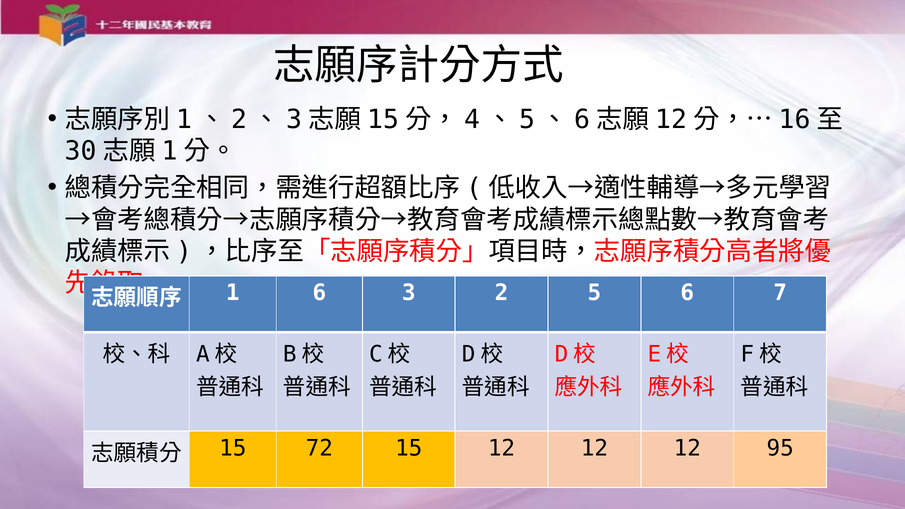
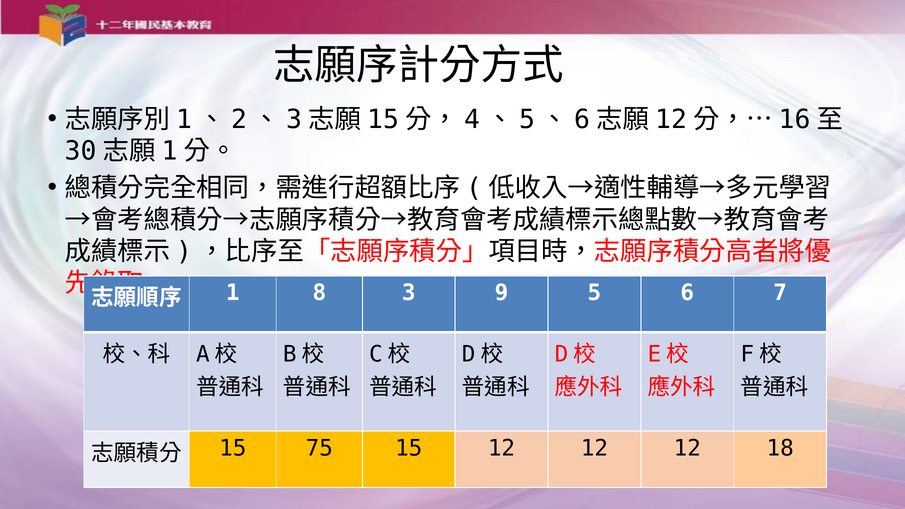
1 6: 6 -> 8 (319, 293)
2: 2 -> 9 (501, 293)
72: 72 -> 75 (319, 448)
95: 95 -> 18 (780, 448)
